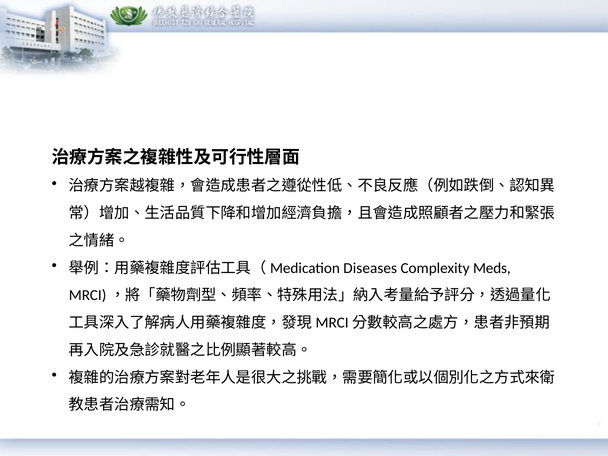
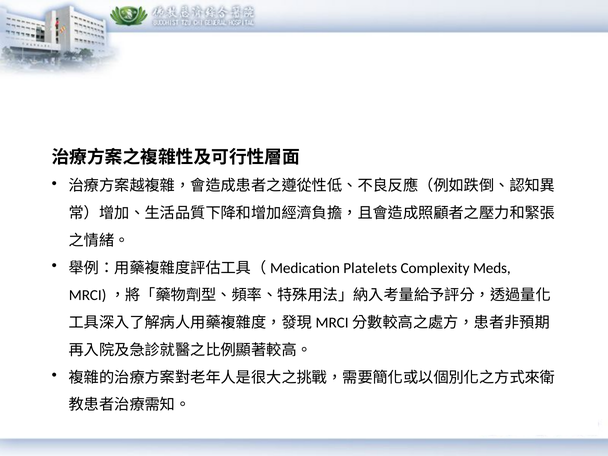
Diseases: Diseases -> Platelets (370, 268)
